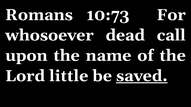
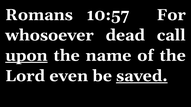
10:73: 10:73 -> 10:57 (108, 15)
upon underline: none -> present (26, 56)
little: little -> even (69, 76)
